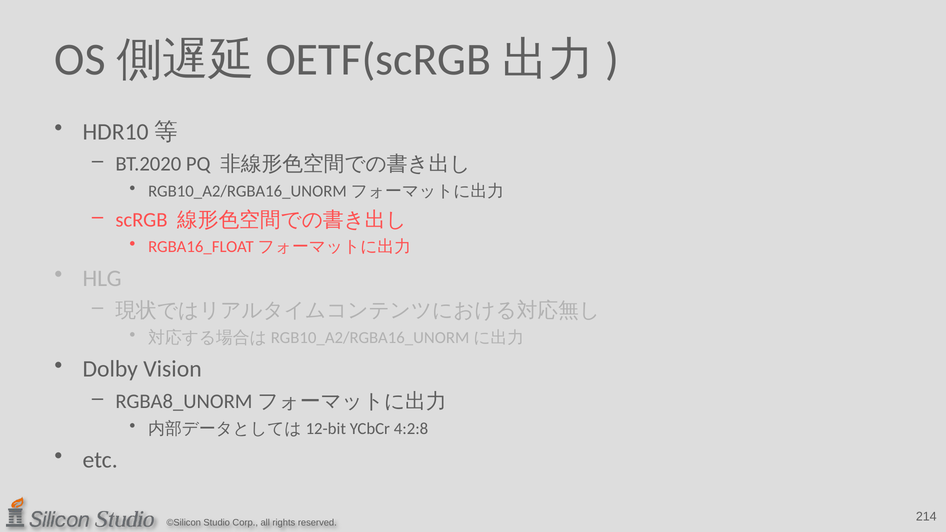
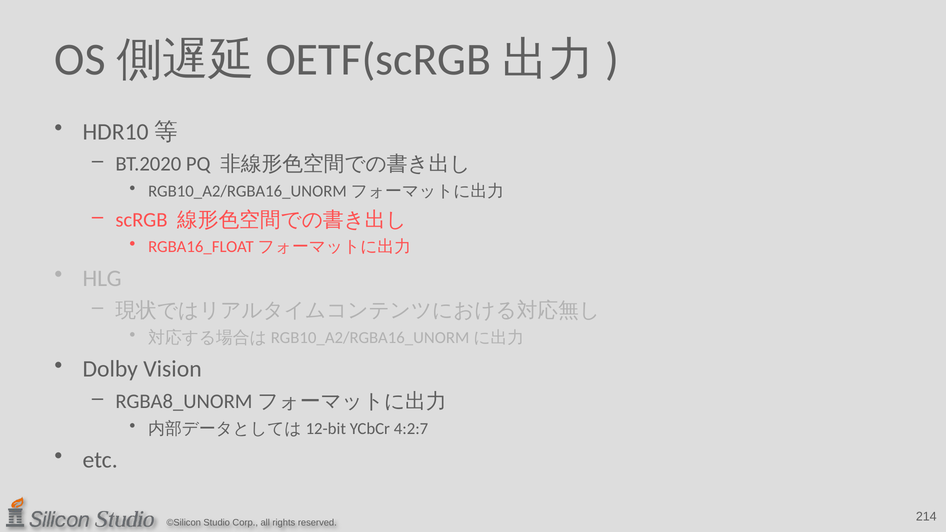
4:2:8: 4:2:8 -> 4:2:7 (411, 429)
